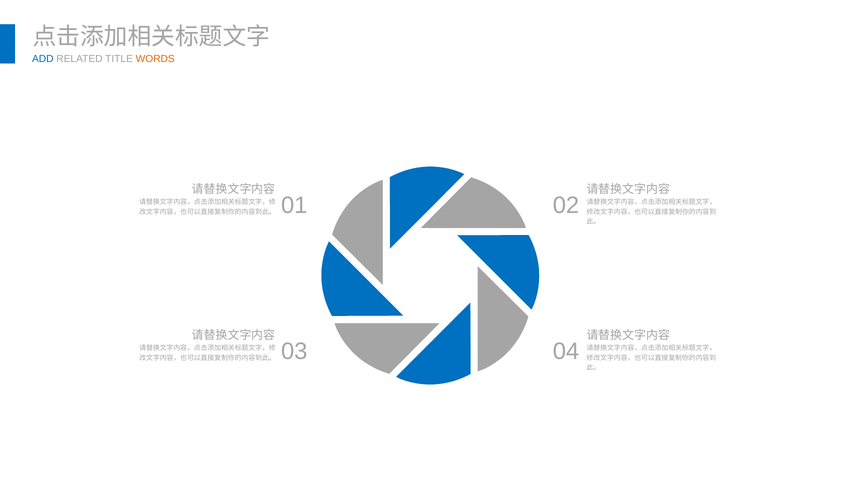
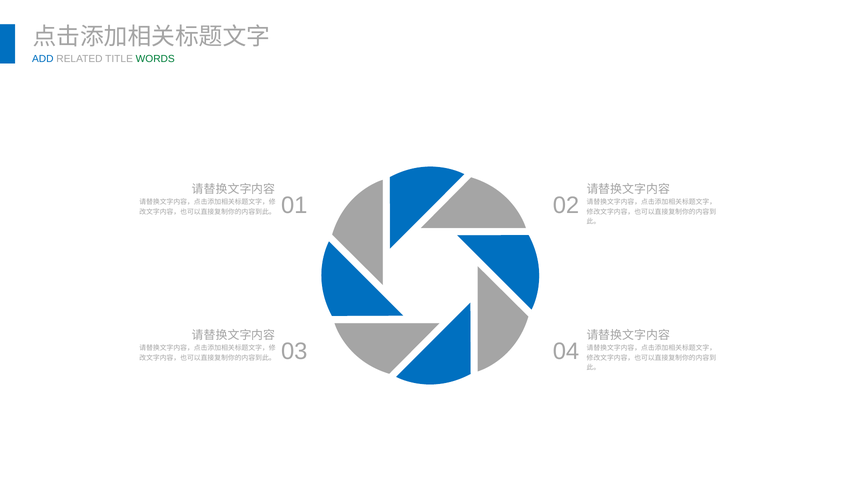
WORDS colour: orange -> green (155, 59)
